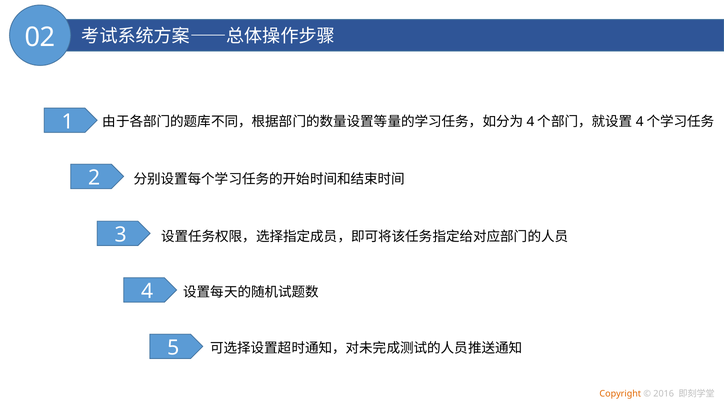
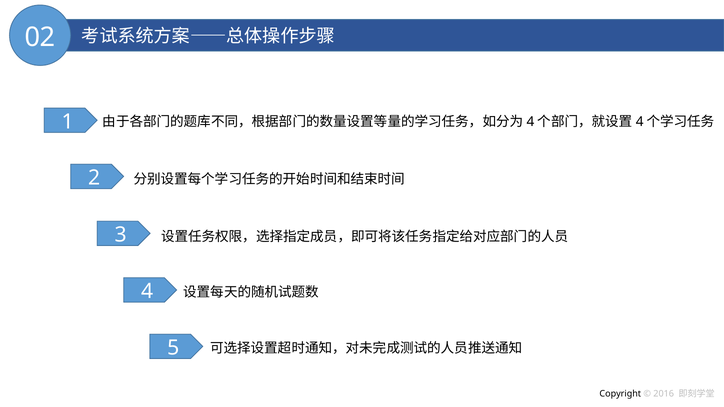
Copyright colour: orange -> black (620, 394)
